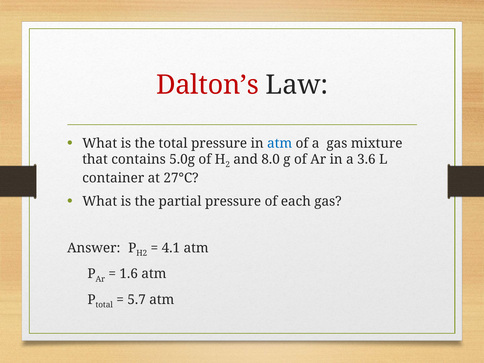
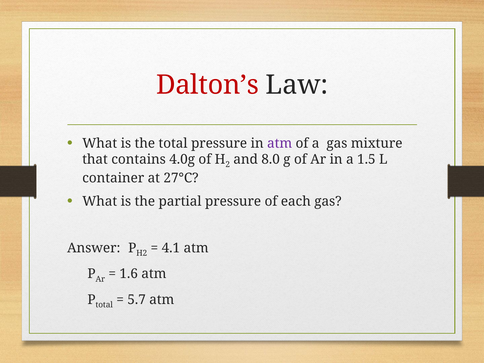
atm colour: blue -> purple (280, 143)
5.0g: 5.0g -> 4.0g (182, 159)
3.6: 3.6 -> 1.5 (366, 159)
